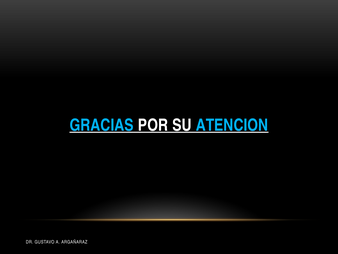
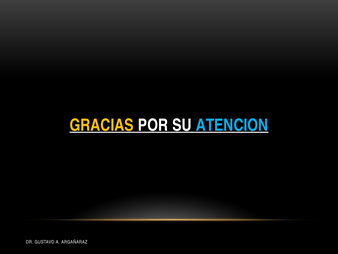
GRACIAS colour: light blue -> yellow (102, 125)
